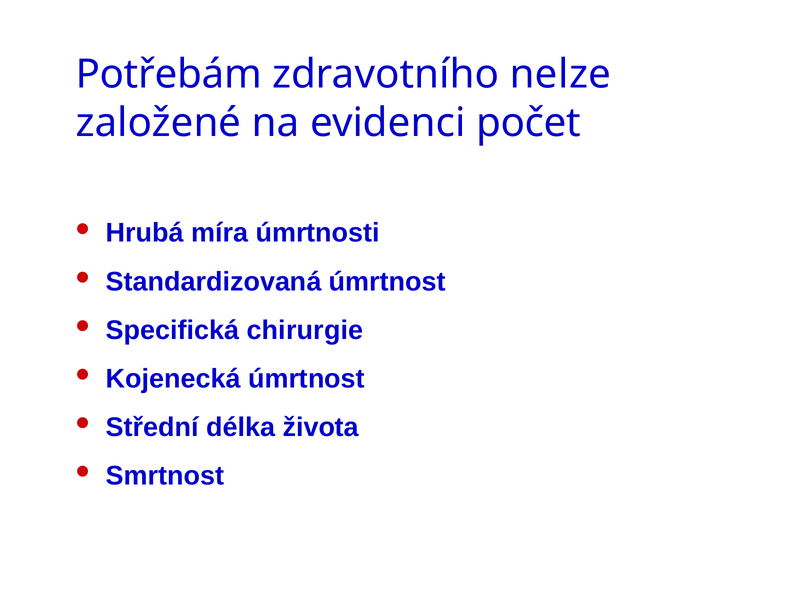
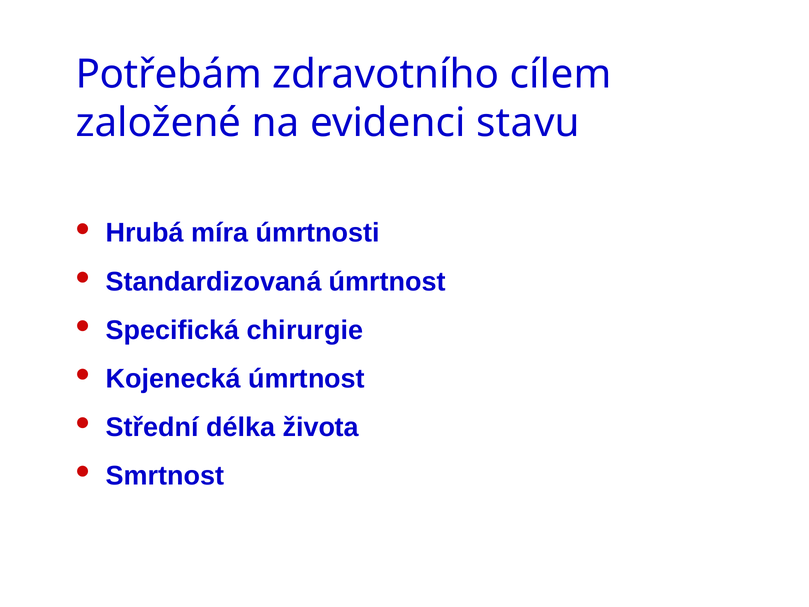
nelze: nelze -> cílem (560, 74)
počet: počet -> stavu (528, 123)
